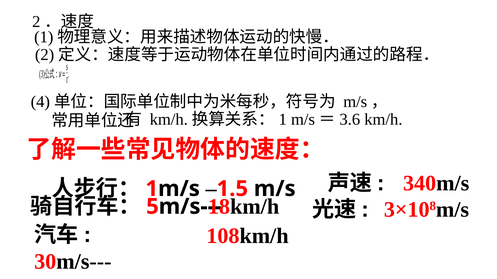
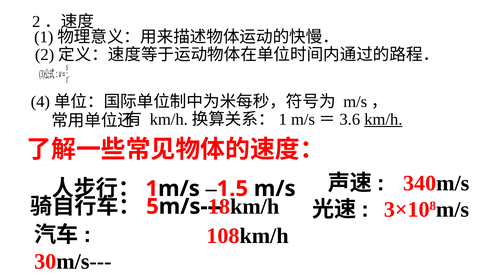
km/h underline: none -> present (383, 120)
